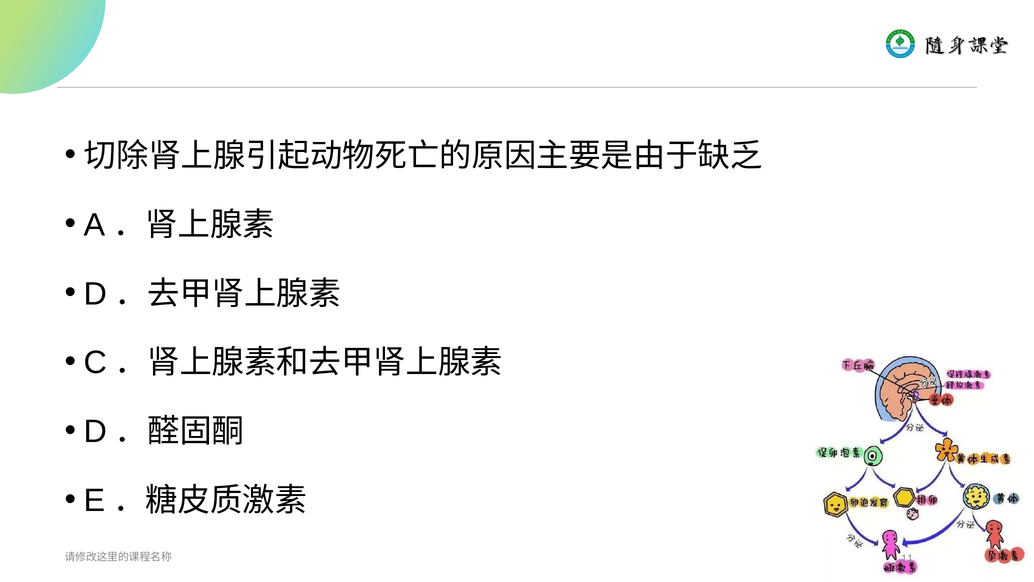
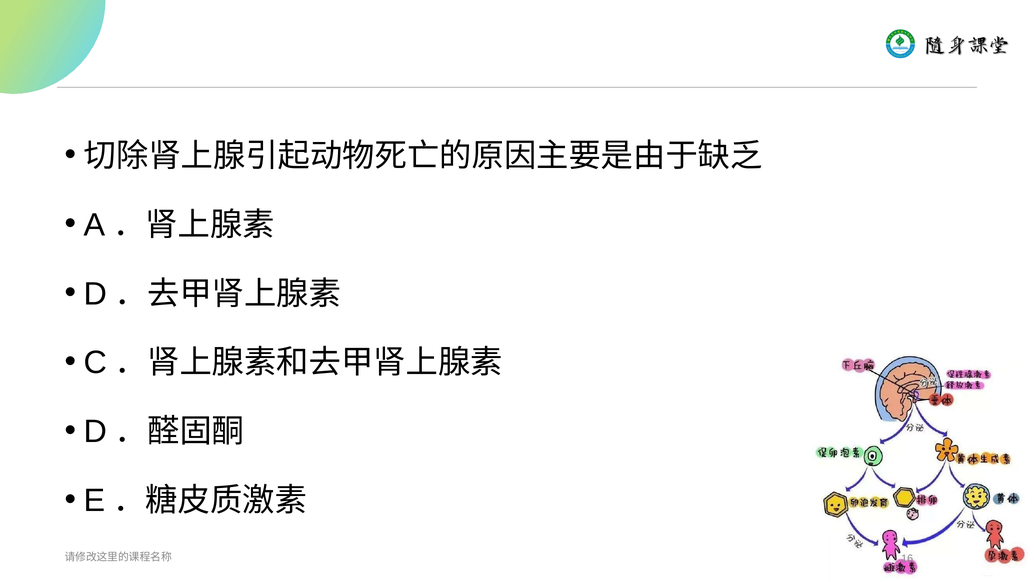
11: 11 -> 16 (907, 558)
